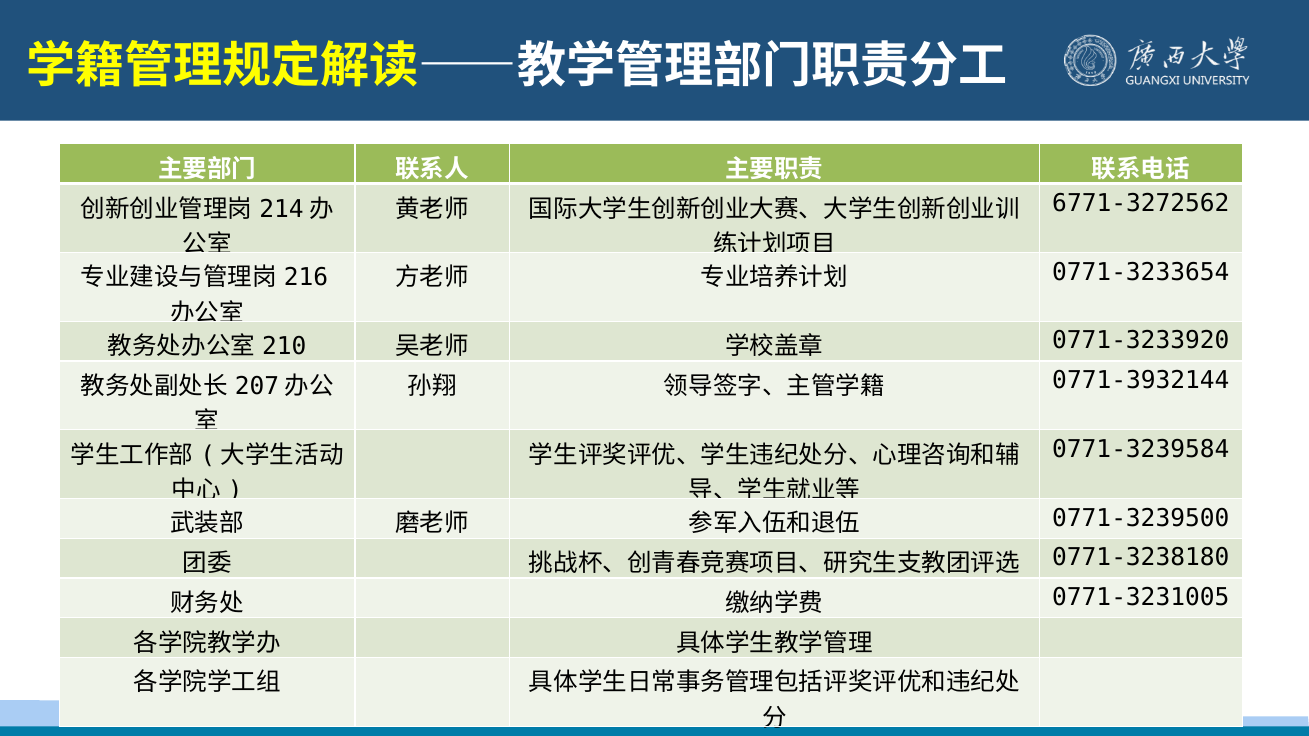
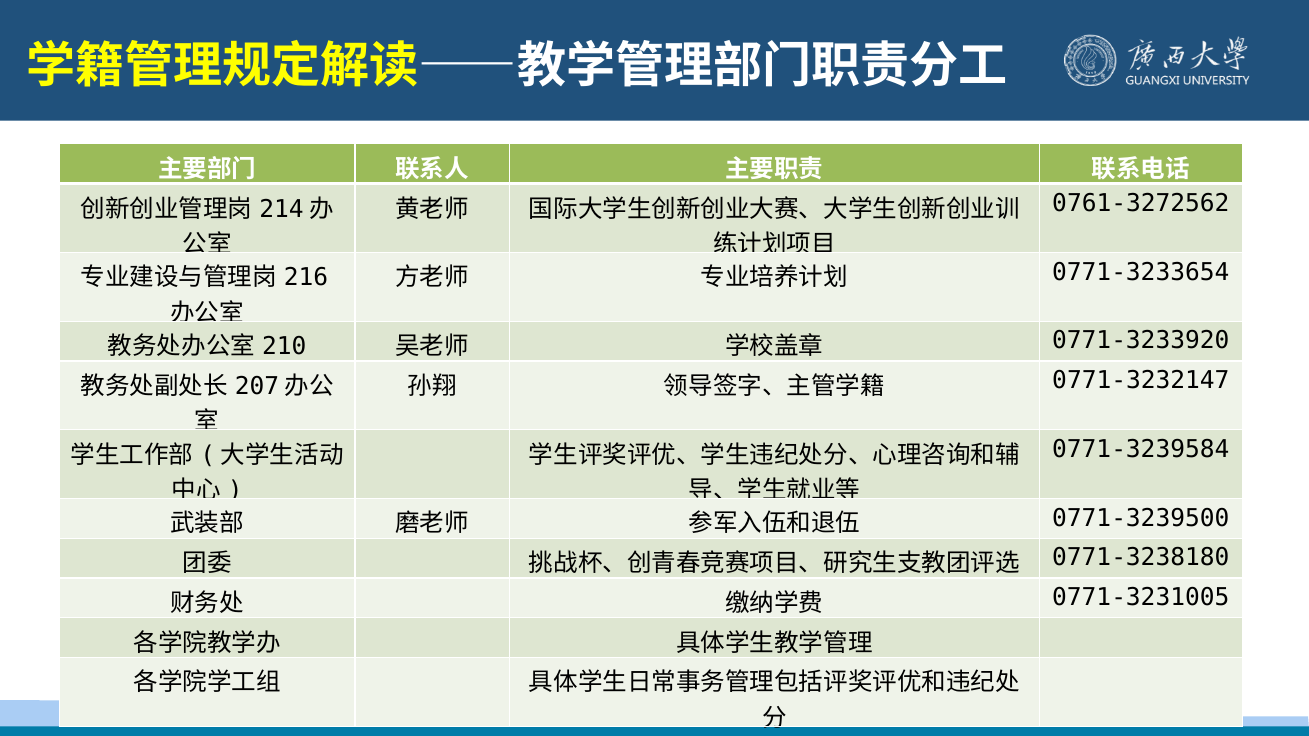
6771-3272562: 6771-3272562 -> 0761-3272562 (1141, 203)
0771-3932144: 0771-3932144 -> 0771-3232147 (1141, 381)
